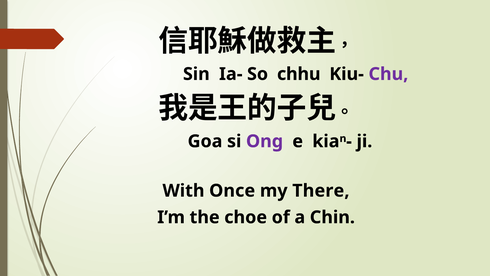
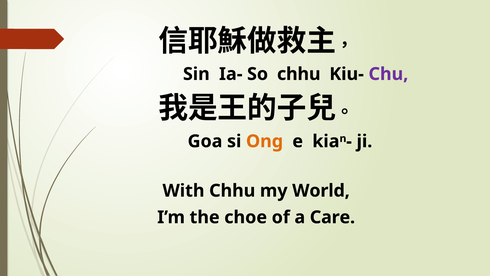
Ong colour: purple -> orange (265, 141)
With Once: Once -> Chhu (232, 190)
There: There -> World (321, 190)
Chin: Chin -> Care (332, 217)
